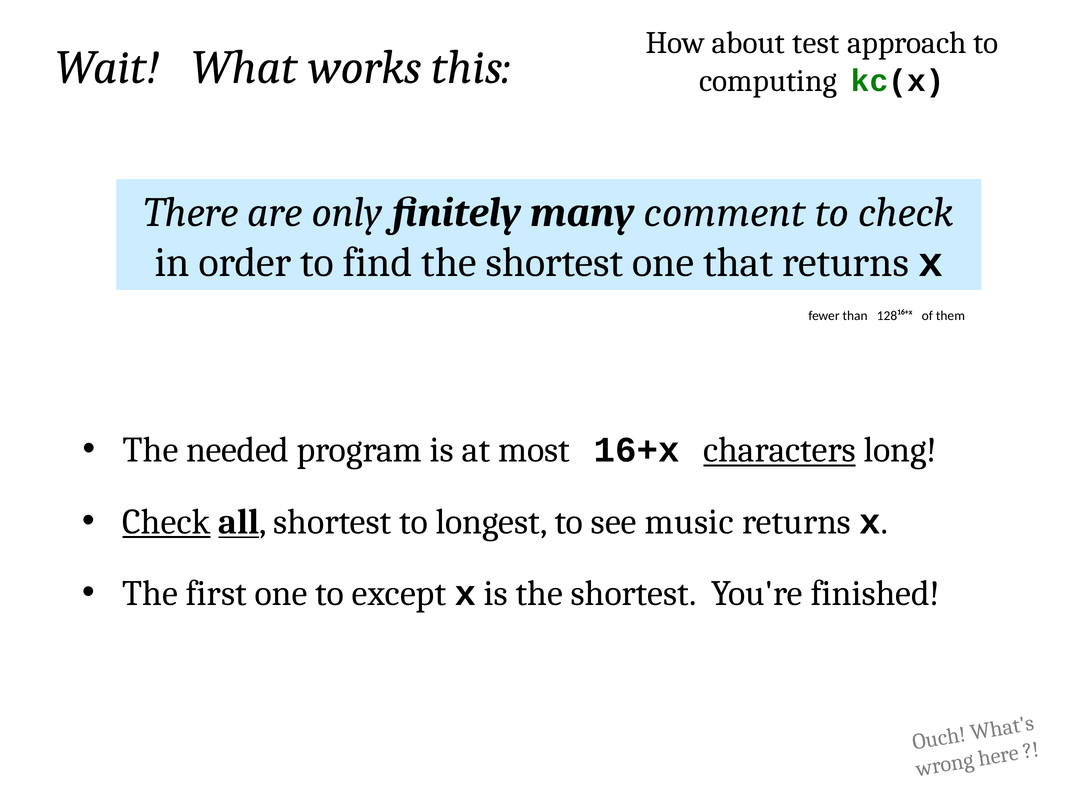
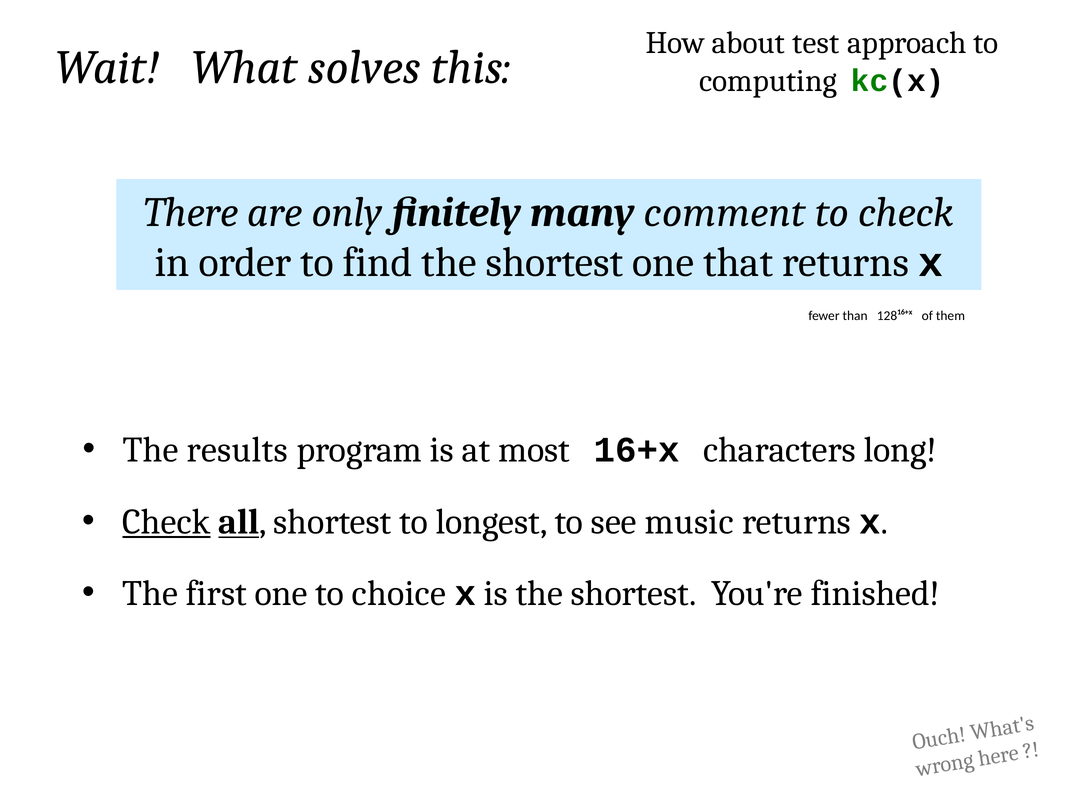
works: works -> solves (364, 68)
needed: needed -> results (237, 450)
characters underline: present -> none (779, 450)
except: except -> choice (399, 593)
